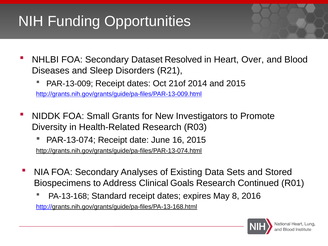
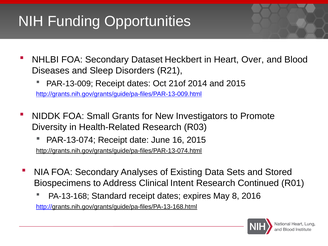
Resolved: Resolved -> Heckbert (183, 60)
Goals: Goals -> Intent (182, 183)
